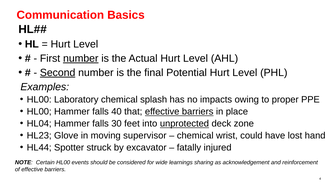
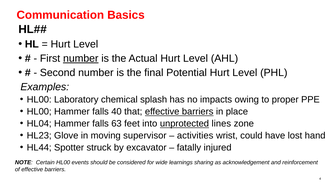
Second underline: present -> none (58, 73)
30: 30 -> 63 (116, 124)
deck: deck -> lines (221, 124)
chemical: chemical -> activities (195, 136)
